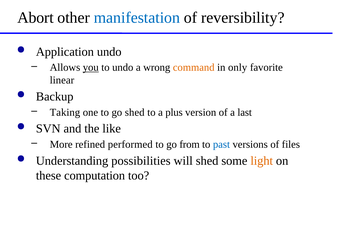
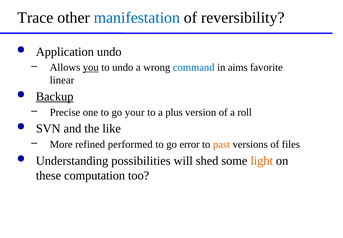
Abort: Abort -> Trace (35, 18)
command colour: orange -> blue (194, 67)
only: only -> aims (238, 67)
Backup underline: none -> present (55, 96)
Taking: Taking -> Precise (65, 112)
go shed: shed -> your (135, 112)
last: last -> roll (245, 112)
from: from -> error (190, 144)
past colour: blue -> orange (221, 144)
